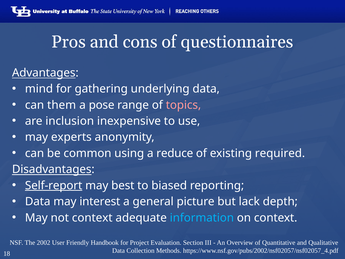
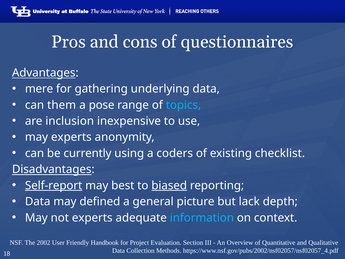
mind: mind -> mere (39, 89)
topics colour: pink -> light blue (183, 105)
common: common -> currently (88, 153)
reduce: reduce -> coders (175, 153)
required: required -> checklist (280, 153)
biased underline: none -> present (169, 185)
interest: interest -> defined (100, 201)
not context: context -> experts (92, 218)
